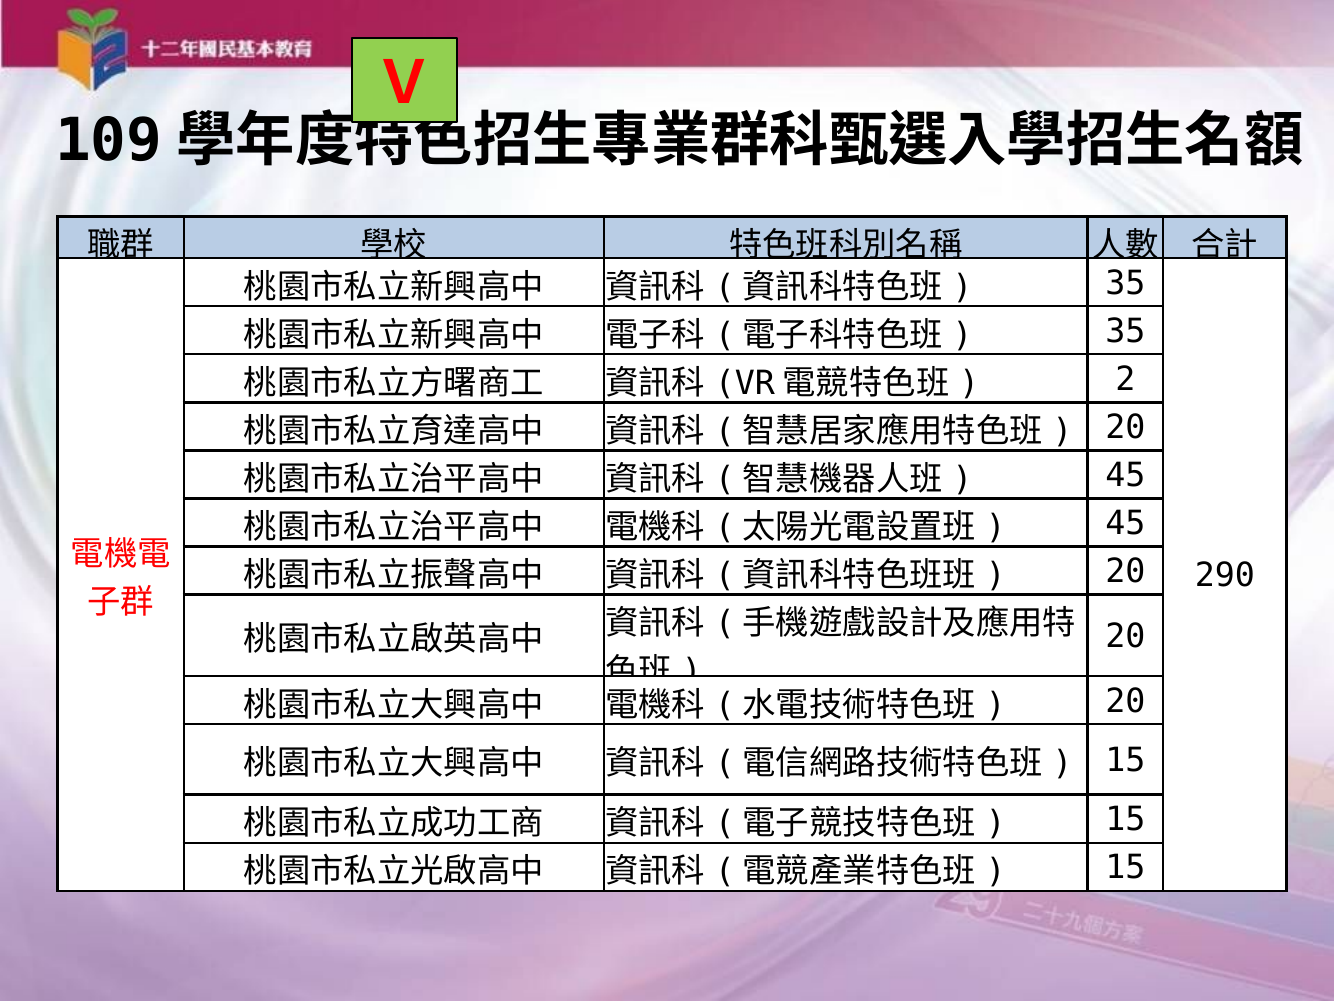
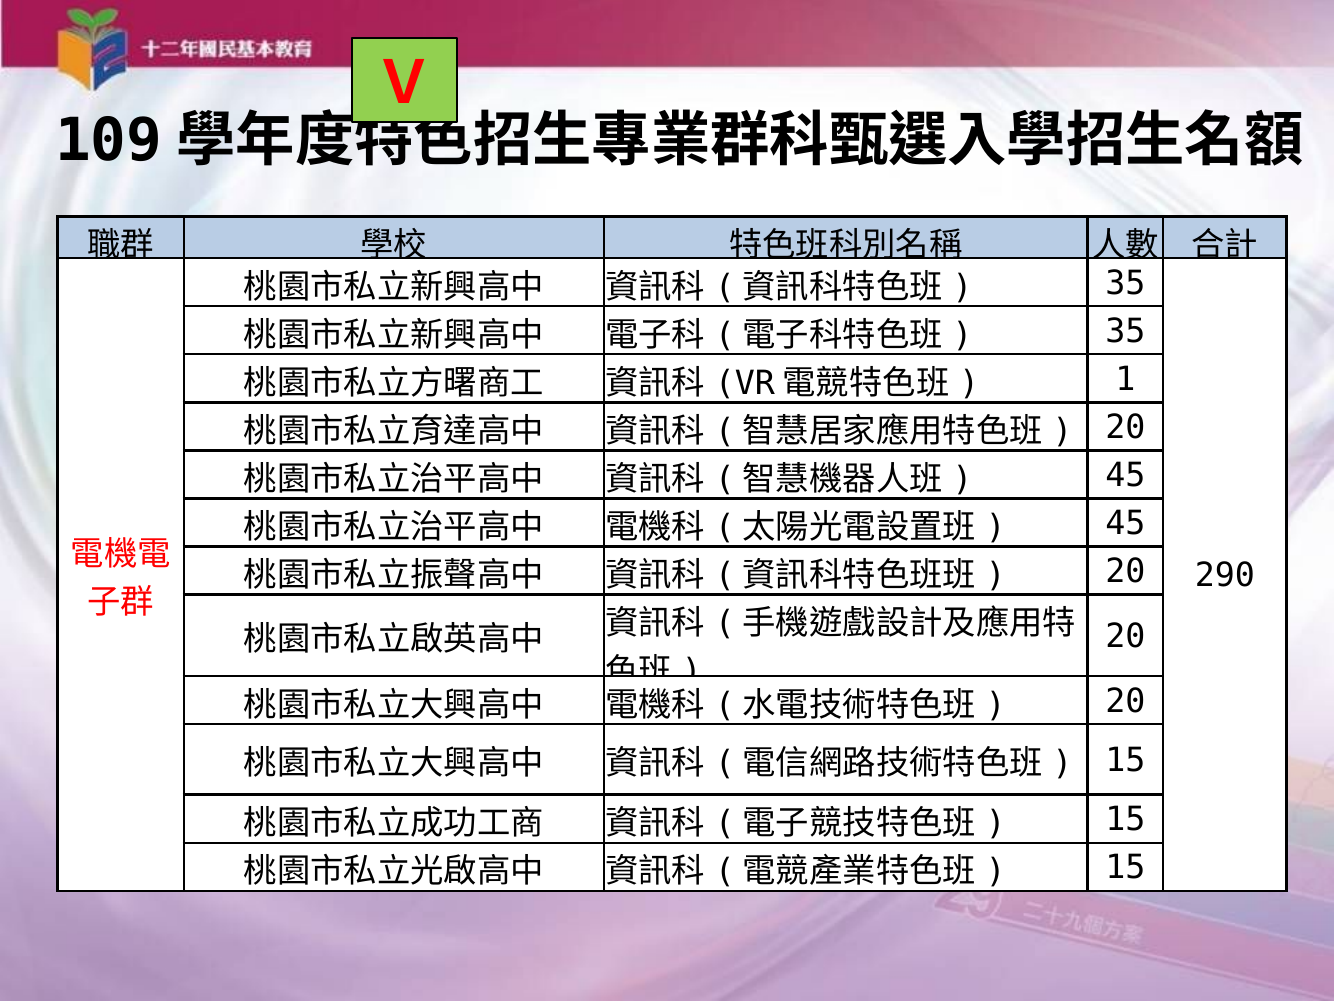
2: 2 -> 1 (1125, 379)
